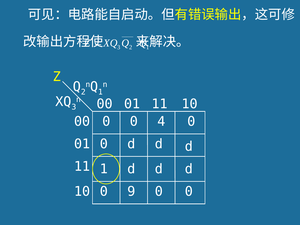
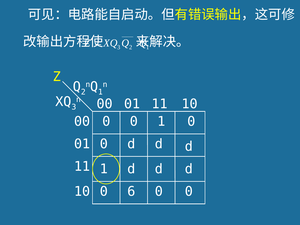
0 4: 4 -> 1 (161, 122)
9: 9 -> 6 (131, 192)
